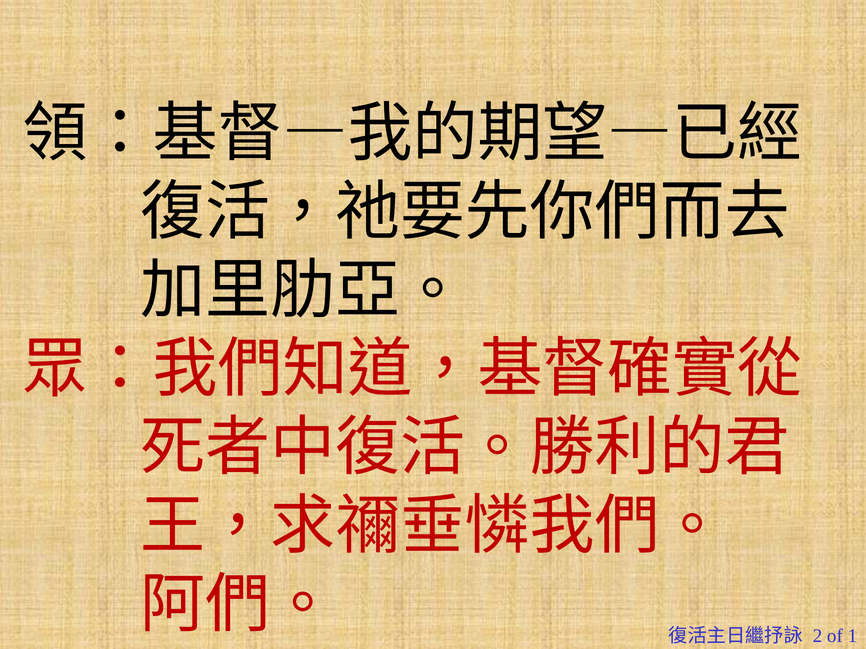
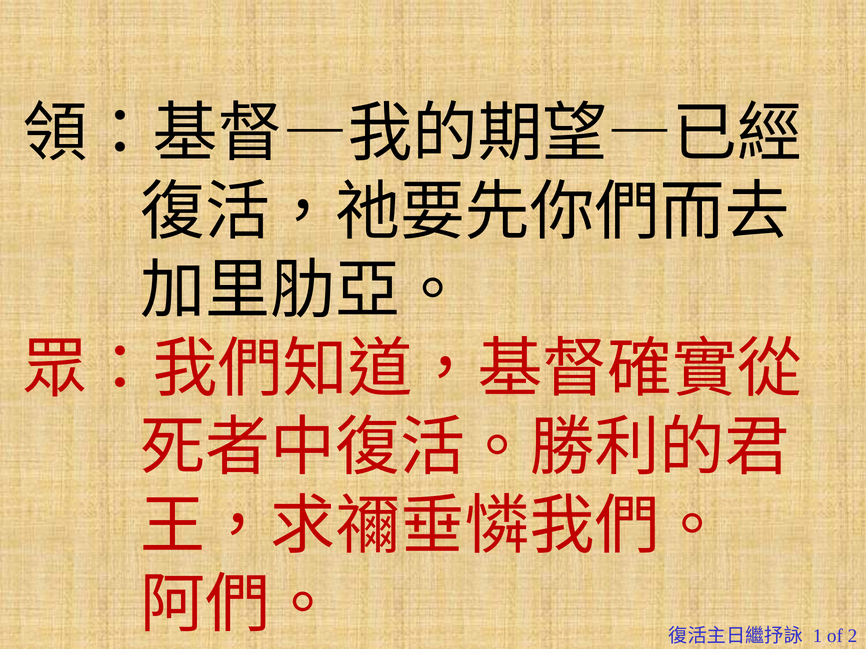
2: 2 -> 1 (817, 637)
1: 1 -> 2 (852, 637)
